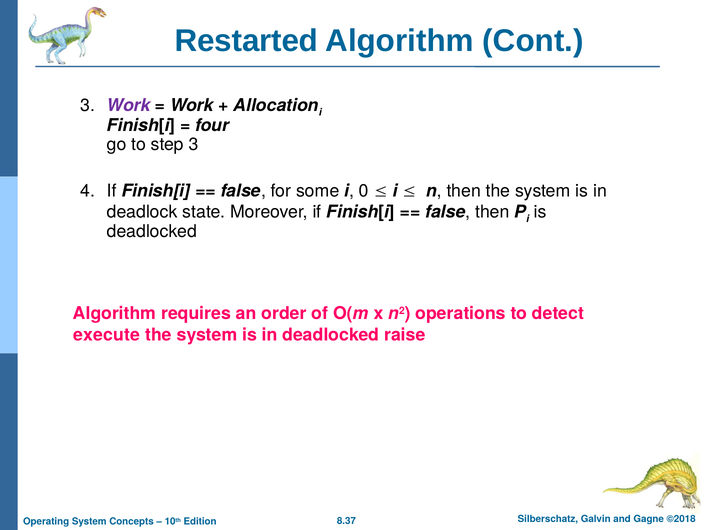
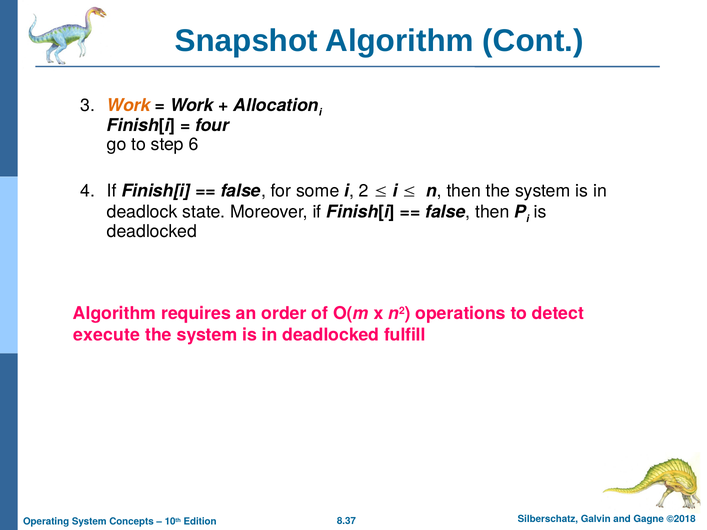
Restarted: Restarted -> Snapshot (246, 41)
Work colour: purple -> orange (129, 106)
step 3: 3 -> 6 (194, 144)
0: 0 -> 2 (364, 191)
raise: raise -> fulfill (405, 335)
